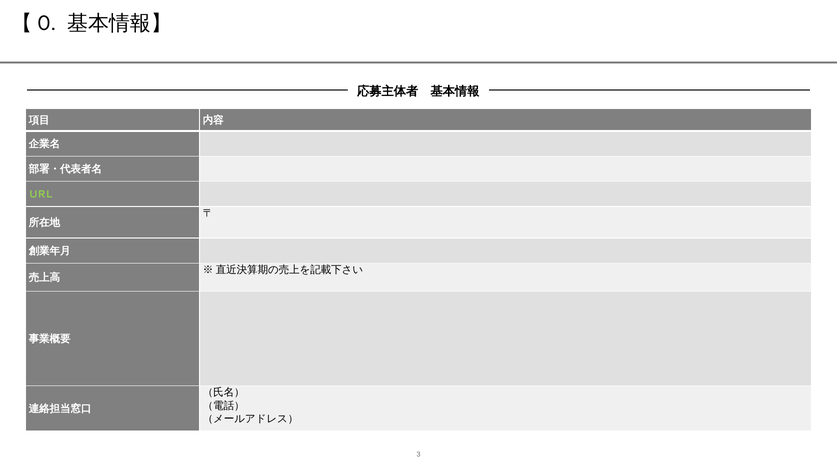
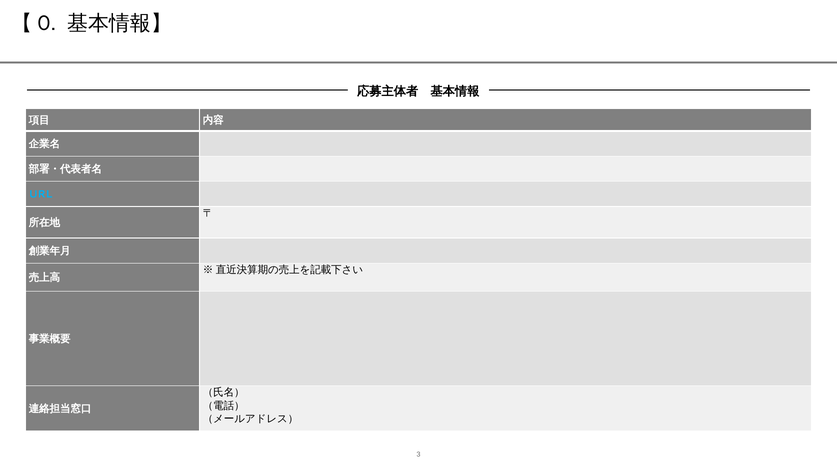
URL colour: light green -> light blue (41, 194)
